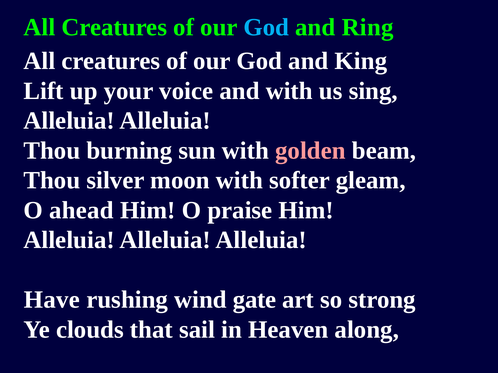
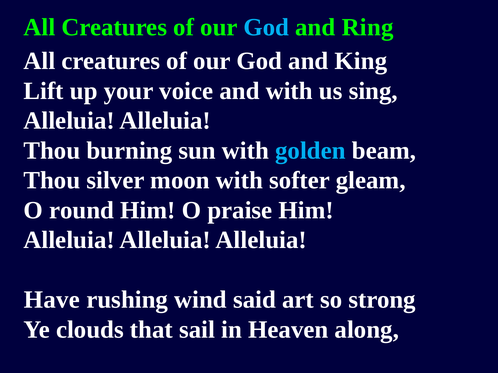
golden colour: pink -> light blue (310, 151)
ahead: ahead -> round (82, 210)
gate: gate -> said (254, 300)
